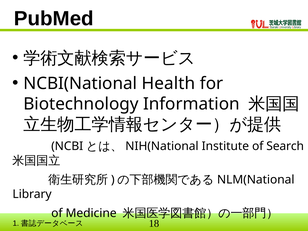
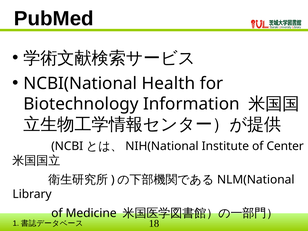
Search: Search -> Center (285, 146)
